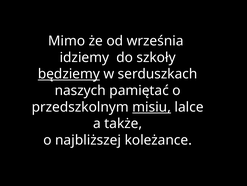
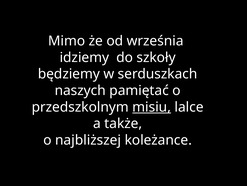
będziemy underline: present -> none (69, 74)
